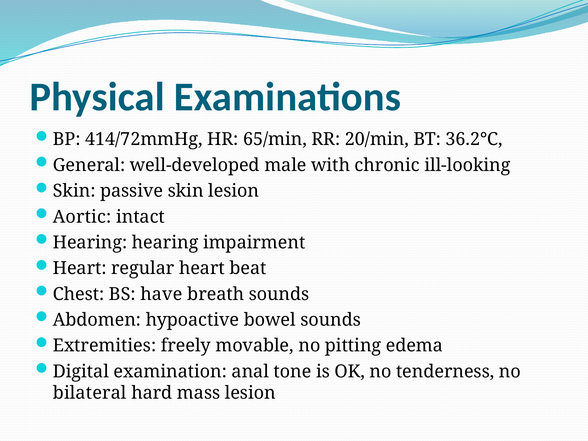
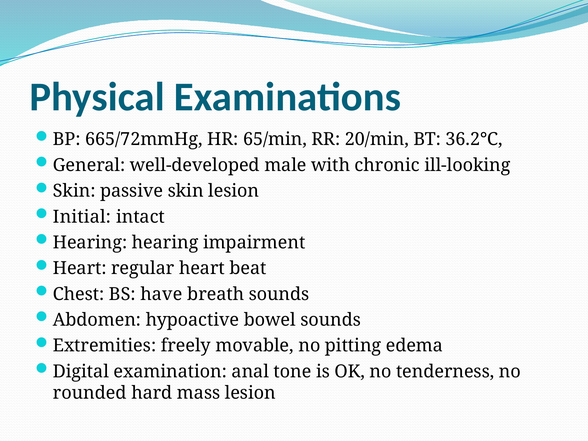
414/72mmHg: 414/72mmHg -> 665/72mmHg (144, 139)
Aortic: Aortic -> Initial (82, 217)
bilateral: bilateral -> rounded (90, 393)
